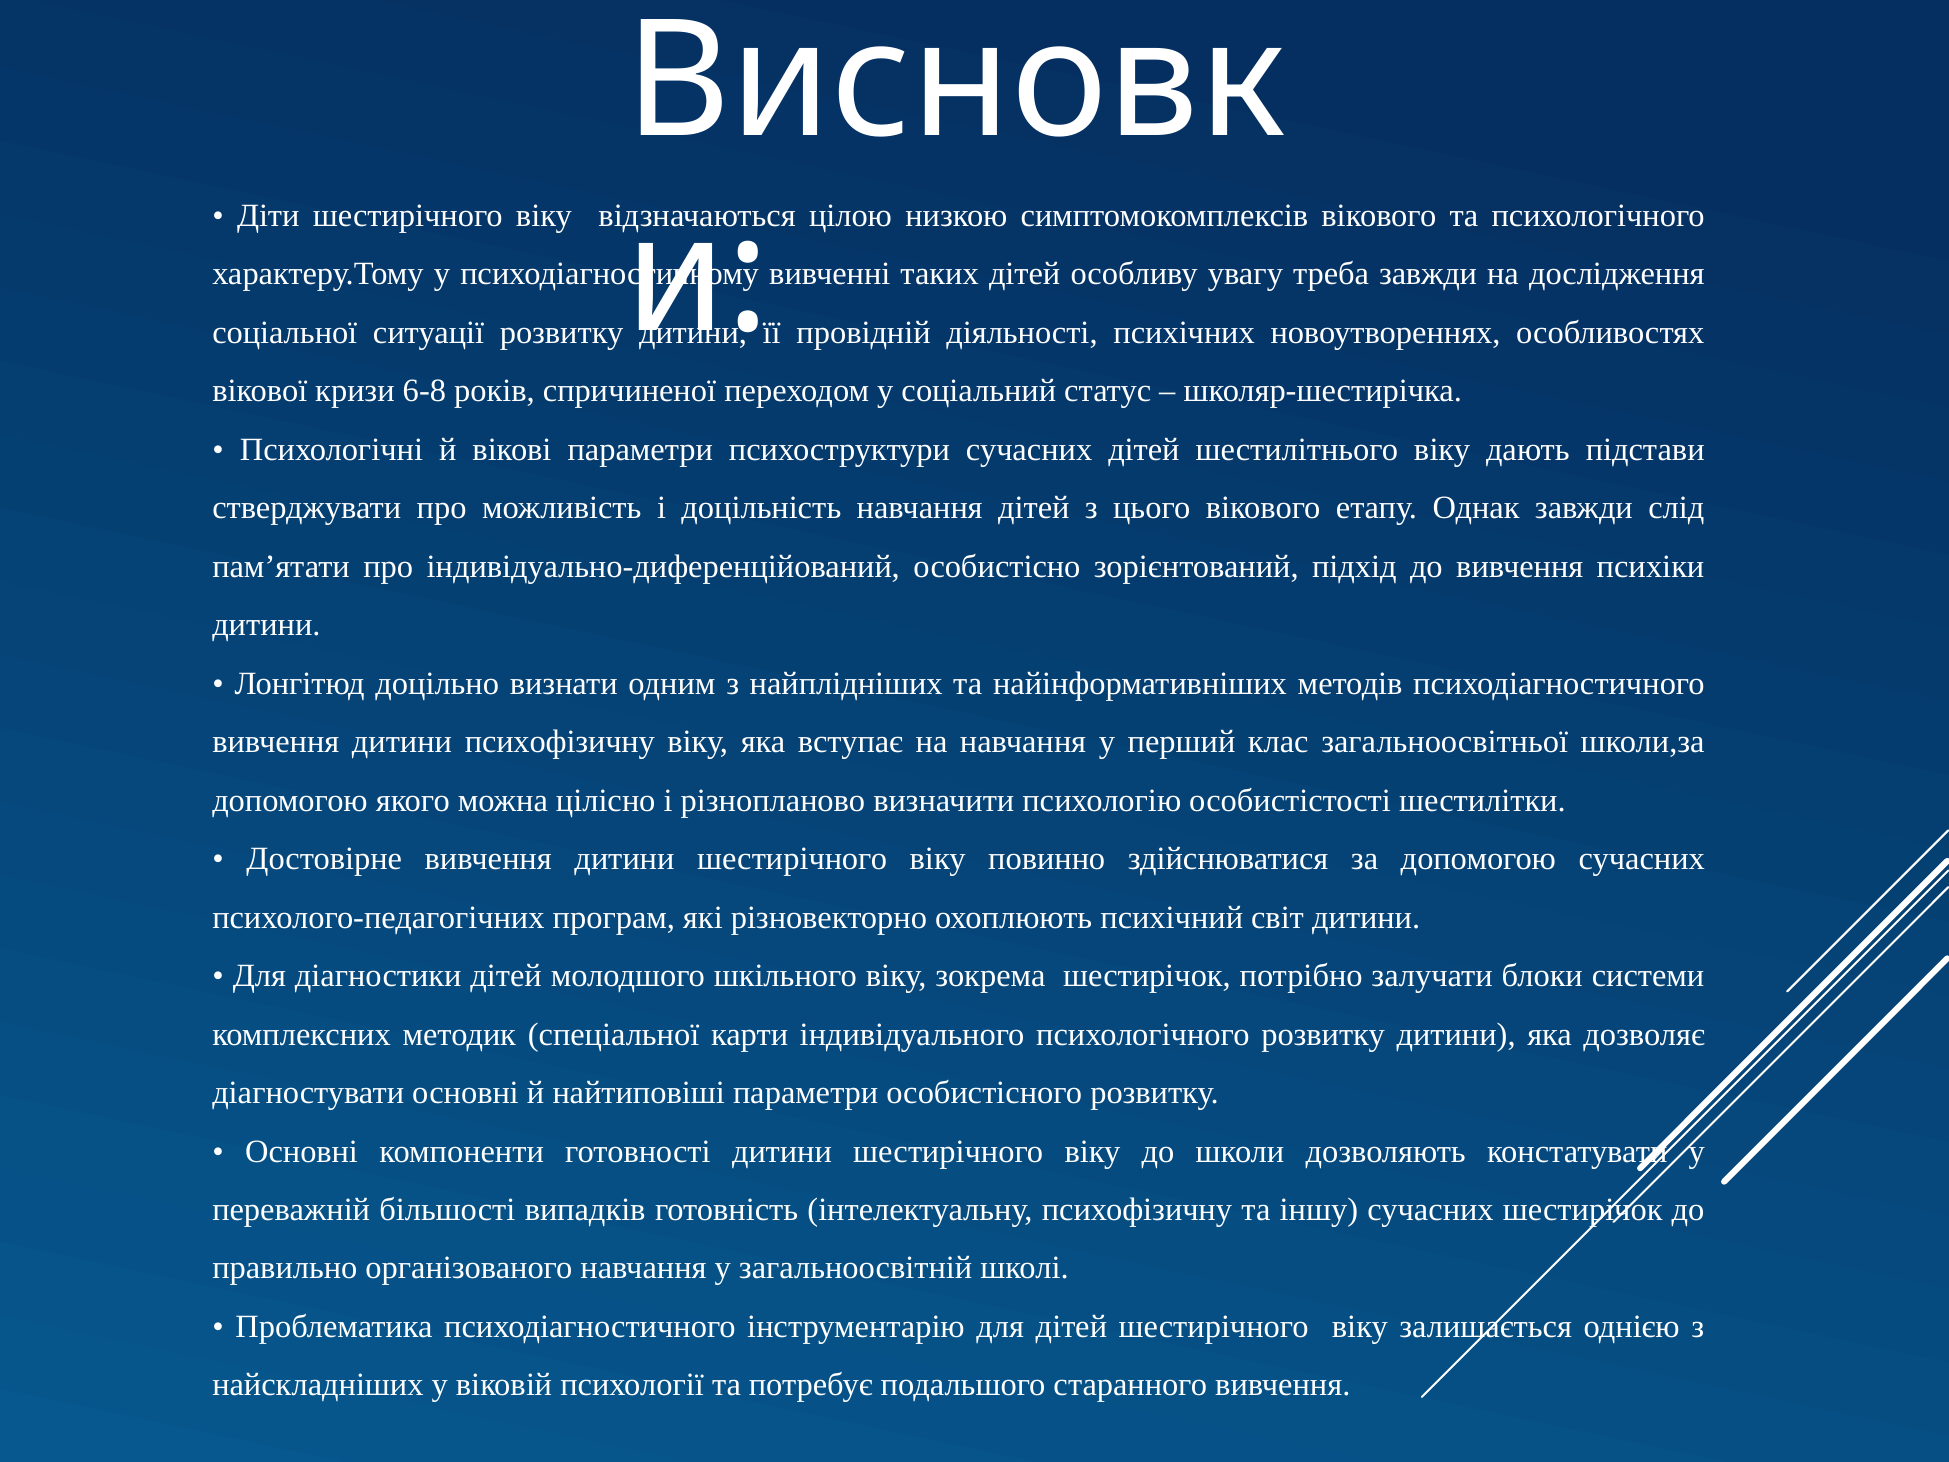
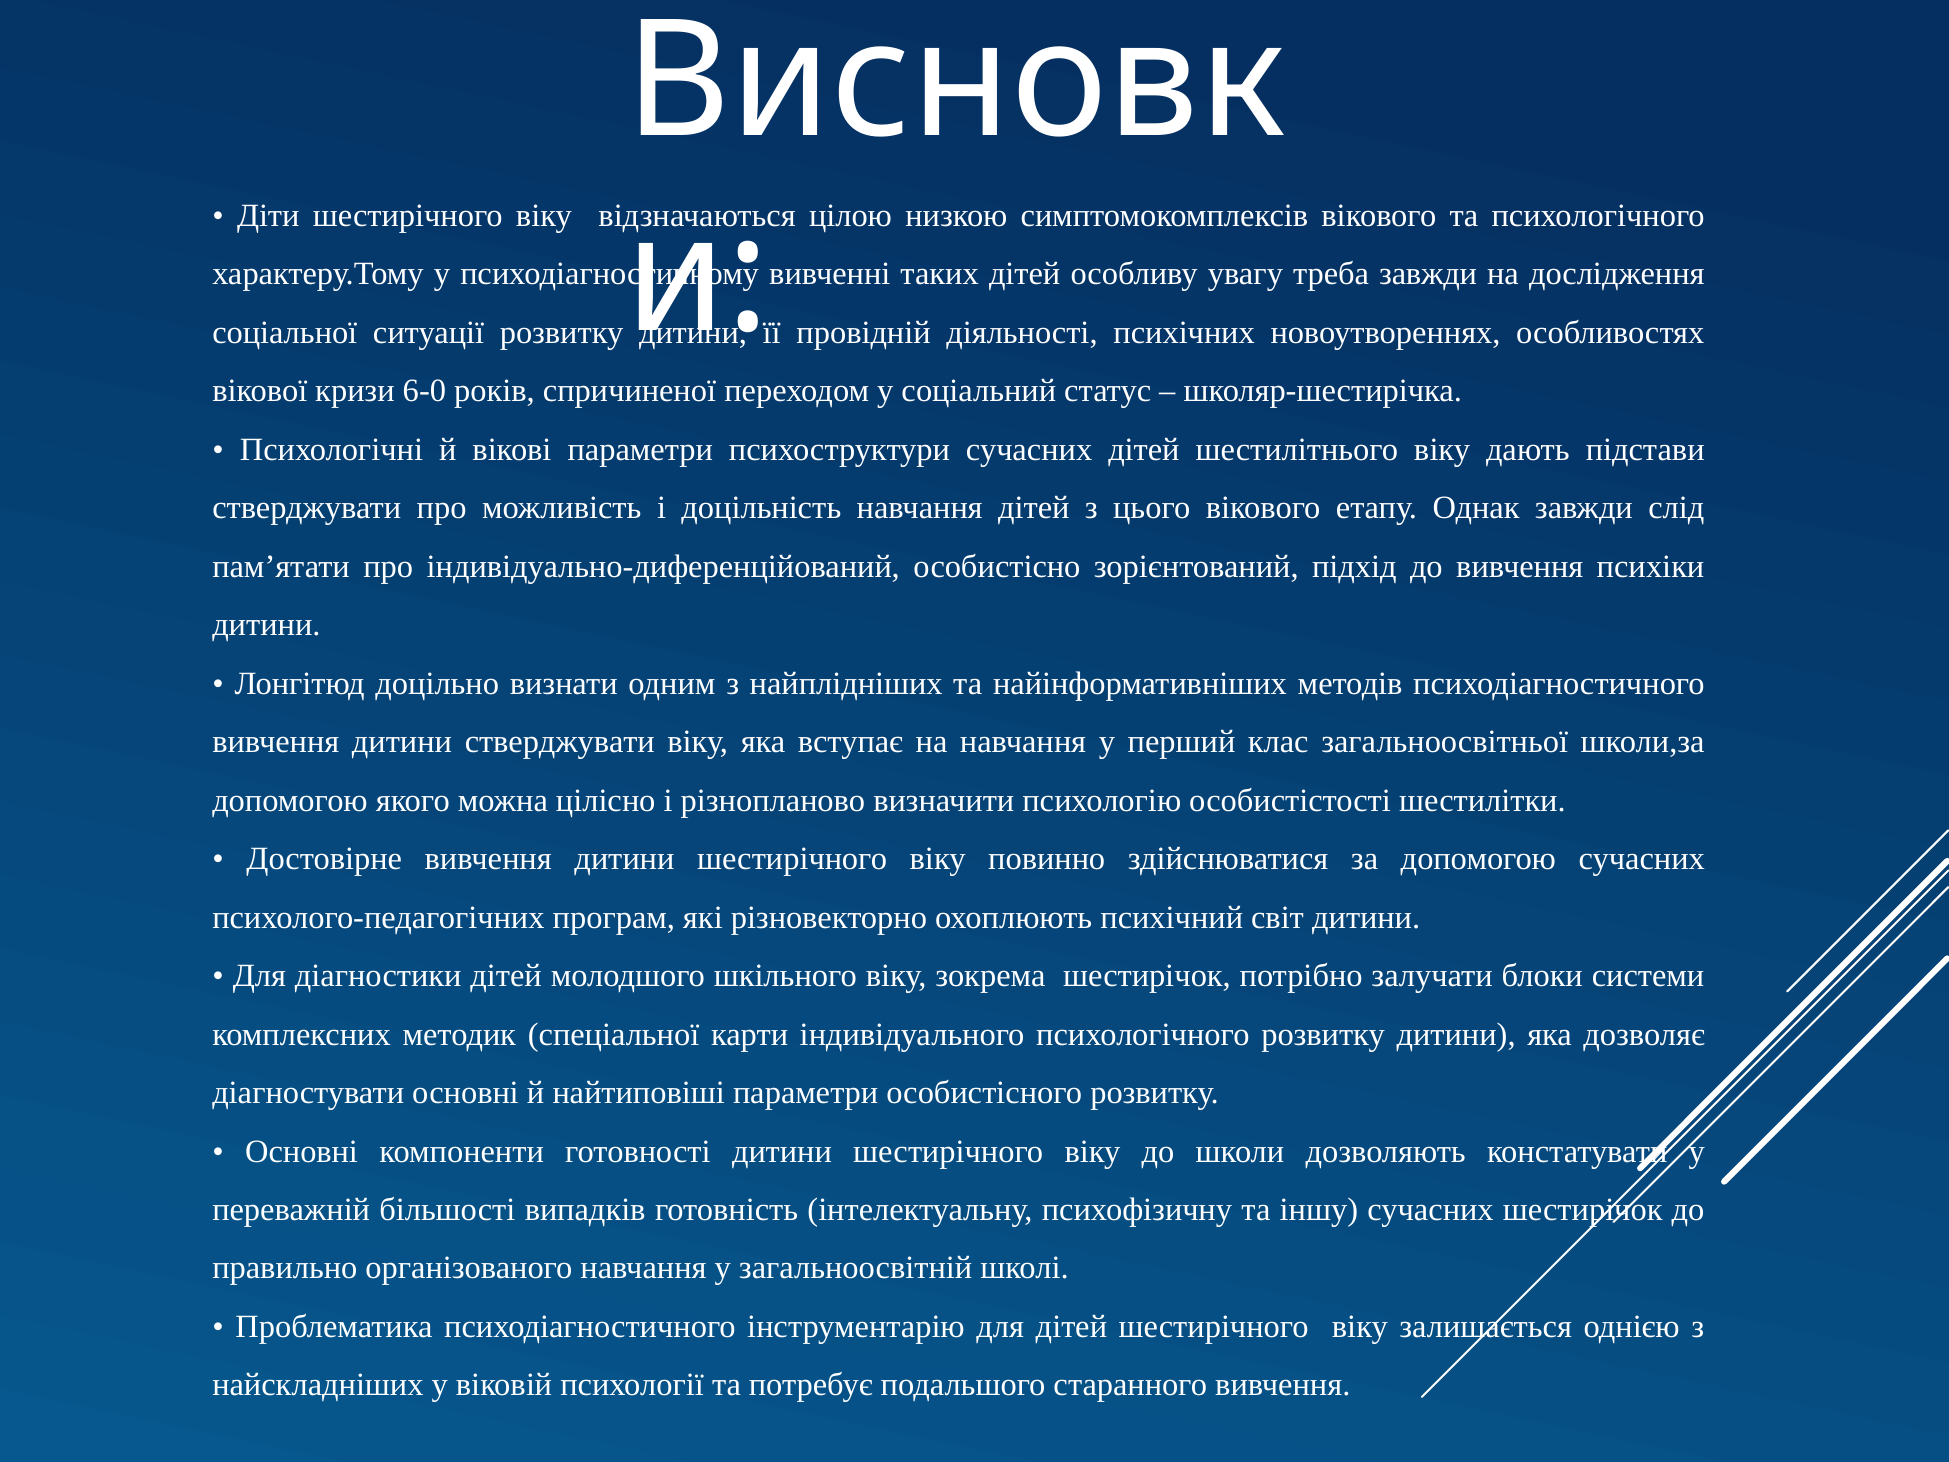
6-8: 6-8 -> 6-0 (424, 391)
дитини психофізичну: психофізичну -> стверджувати (560, 742)
